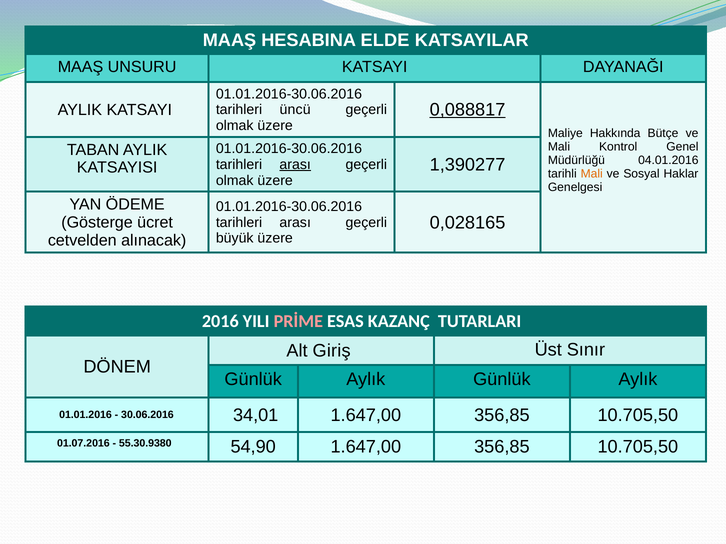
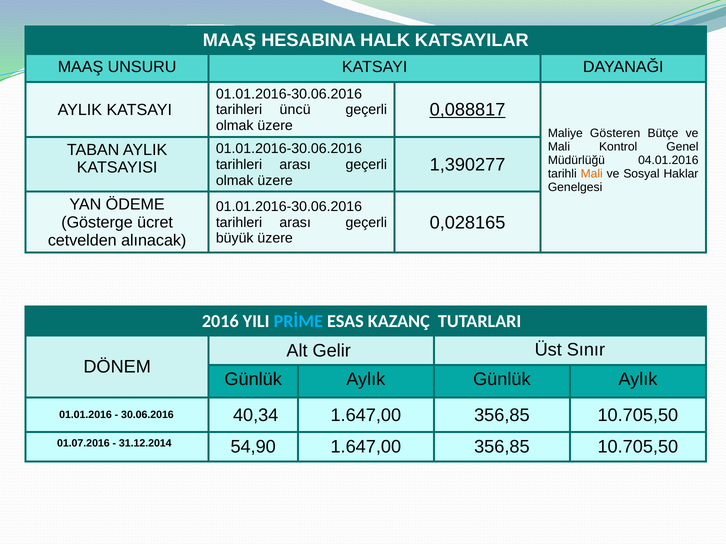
ELDE: ELDE -> HALK (385, 41)
Hakkında: Hakkında -> Gösteren (615, 133)
arası underline: present -> none (295, 165)
PRİME colour: pink -> light blue (298, 321)
Giriş: Giriş -> Gelir (332, 351)
34,01: 34,01 -> 40,34 (256, 415)
55.30.9380: 55.30.9380 -> 31.12.2014 (145, 443)
